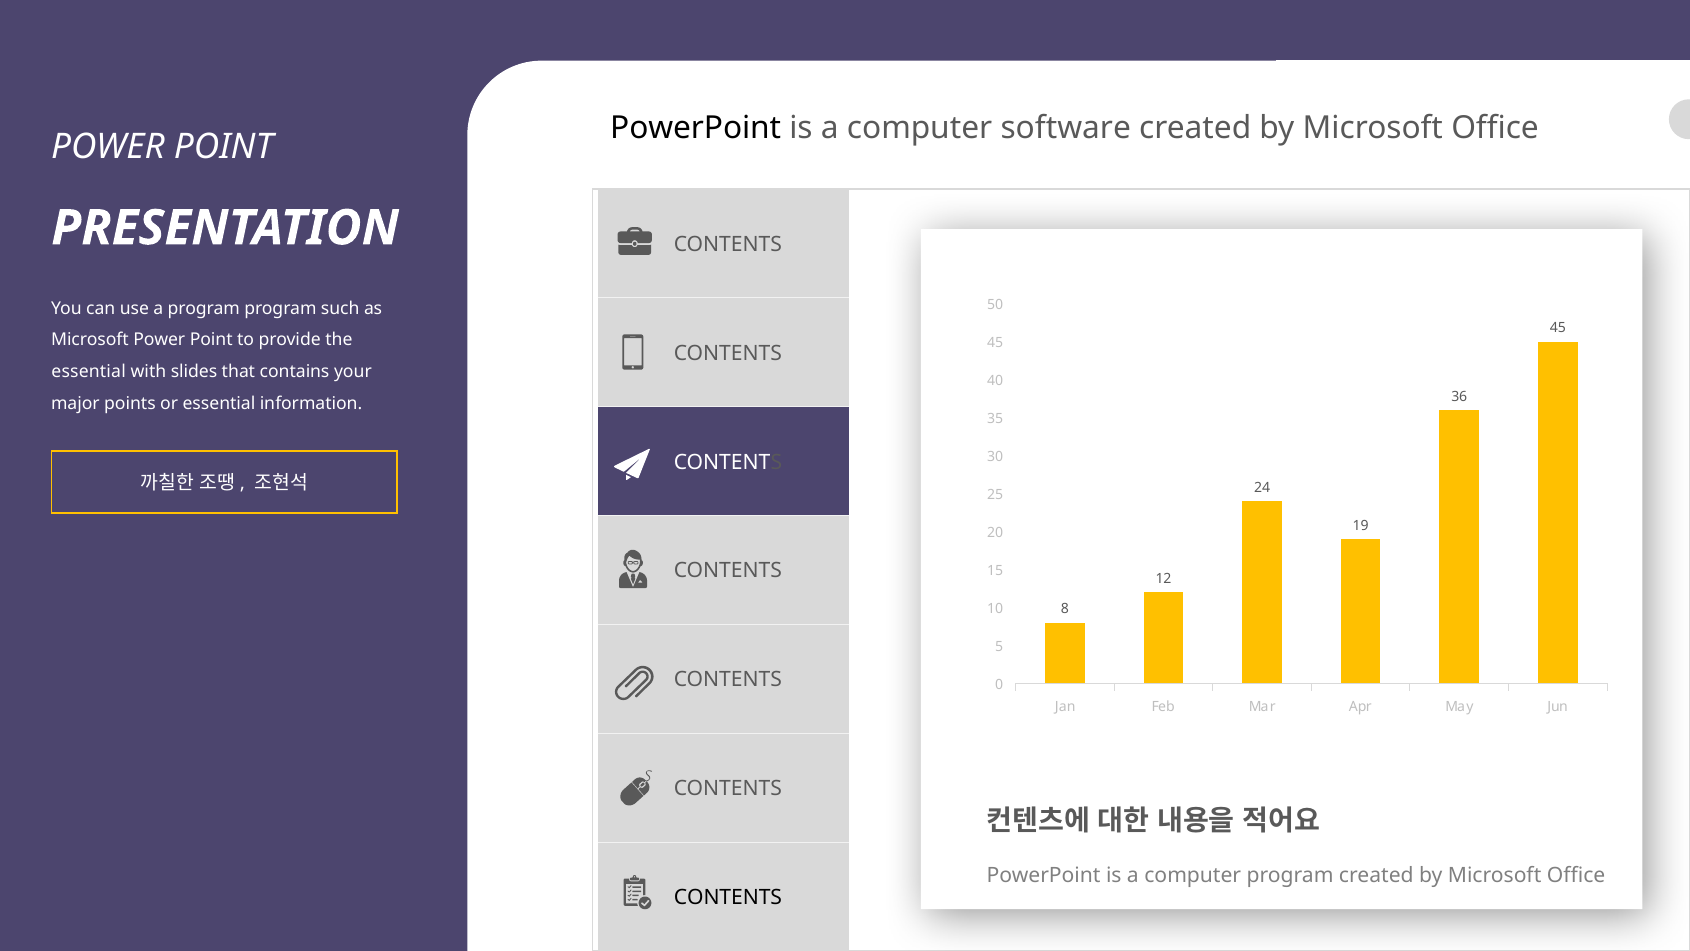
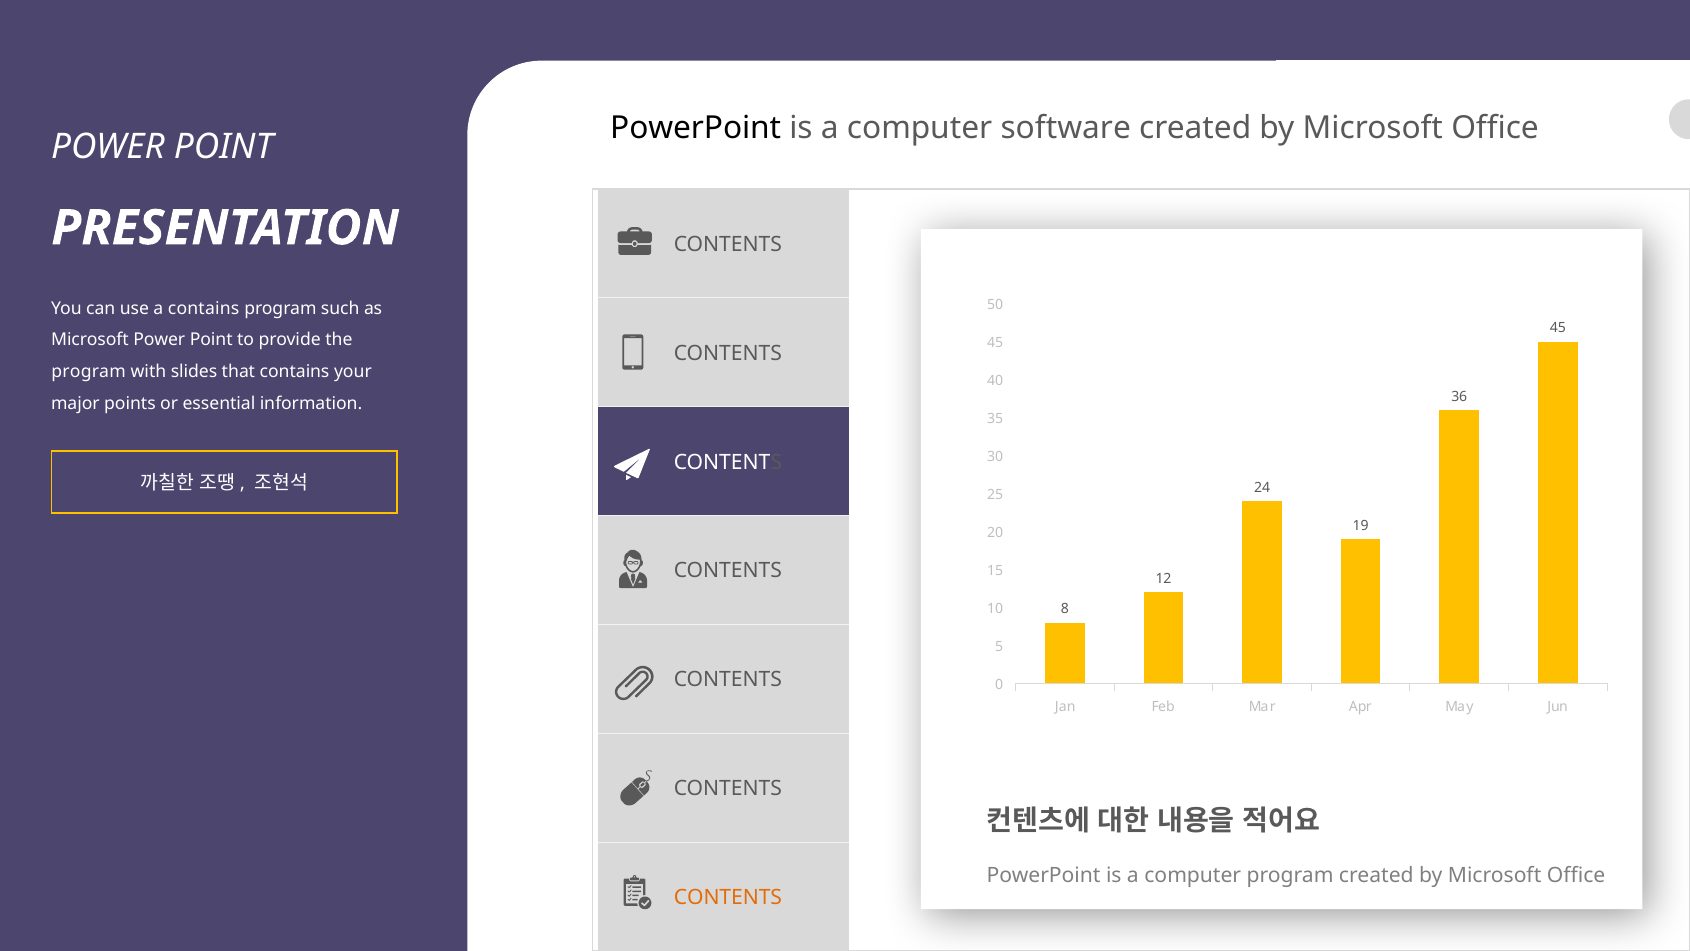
a program: program -> contains (204, 308)
essential: essential -> program (89, 372)
CONTENTS colour: black -> orange (728, 897)
